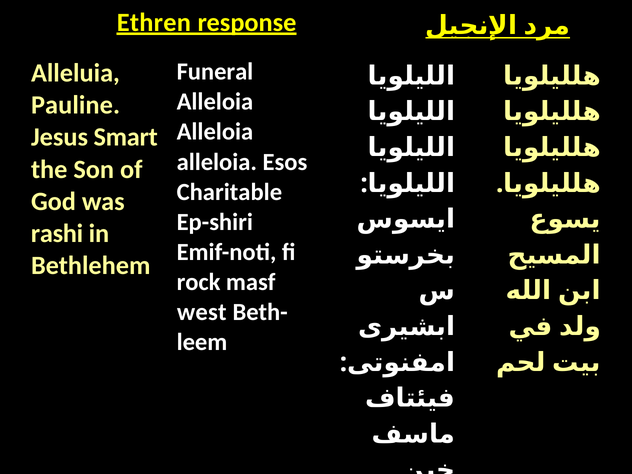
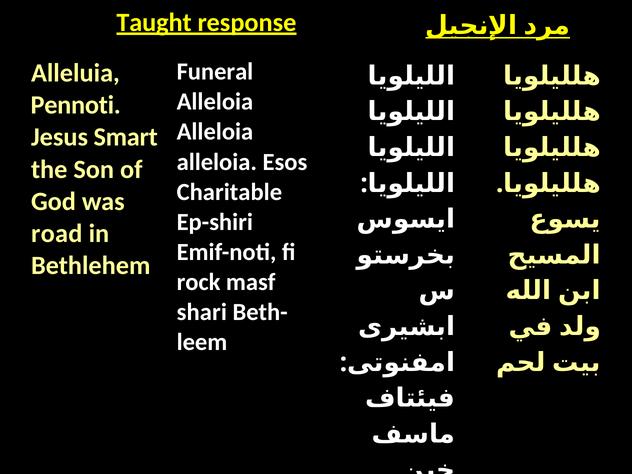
Ethren: Ethren -> Taught (154, 23)
Pauline: Pauline -> Pennoti (76, 105)
rashi: rashi -> road (57, 234)
west: west -> shari (202, 312)
